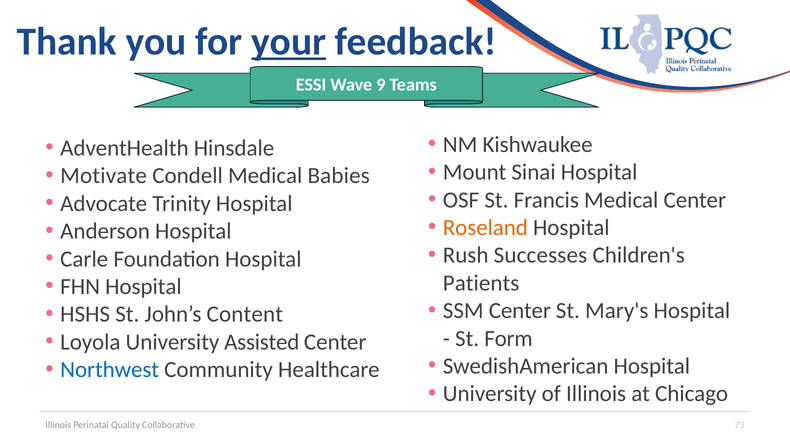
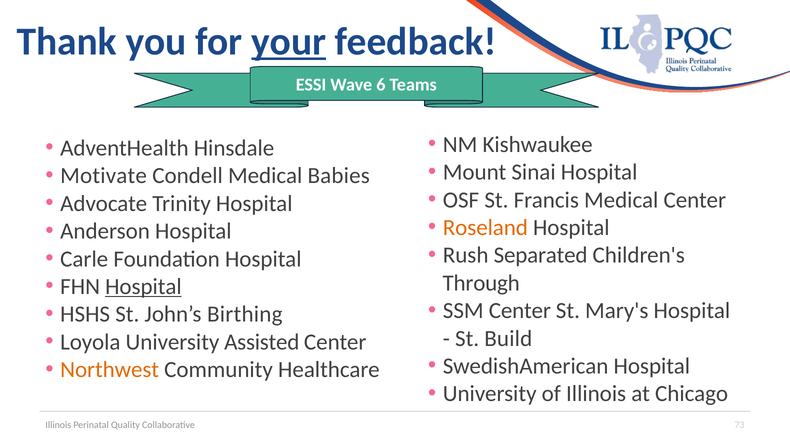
9: 9 -> 6 (381, 85)
Successes: Successes -> Separated (541, 255)
Patients: Patients -> Through (481, 283)
Hospital underline: none -> present (143, 286)
Content: Content -> Birthing (245, 314)
Form: Form -> Build (508, 338)
Northwest colour: blue -> orange (110, 369)
